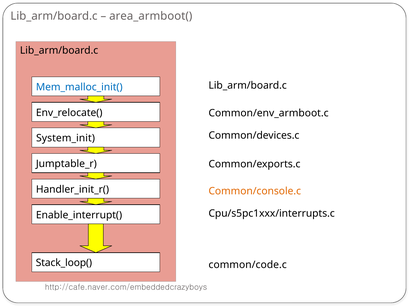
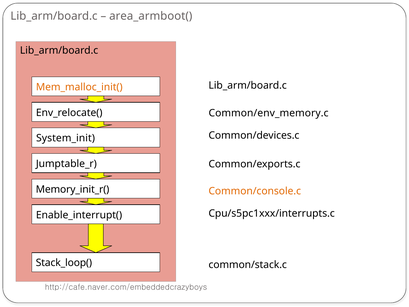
Mem_malloc_init( colour: blue -> orange (79, 87)
Common/env_armboot.c: Common/env_armboot.c -> Common/env_memory.c (269, 113)
Handler_init_r(: Handler_init_r( -> Memory_init_r( (73, 189)
common/code.c: common/code.c -> common/stack.c (248, 264)
